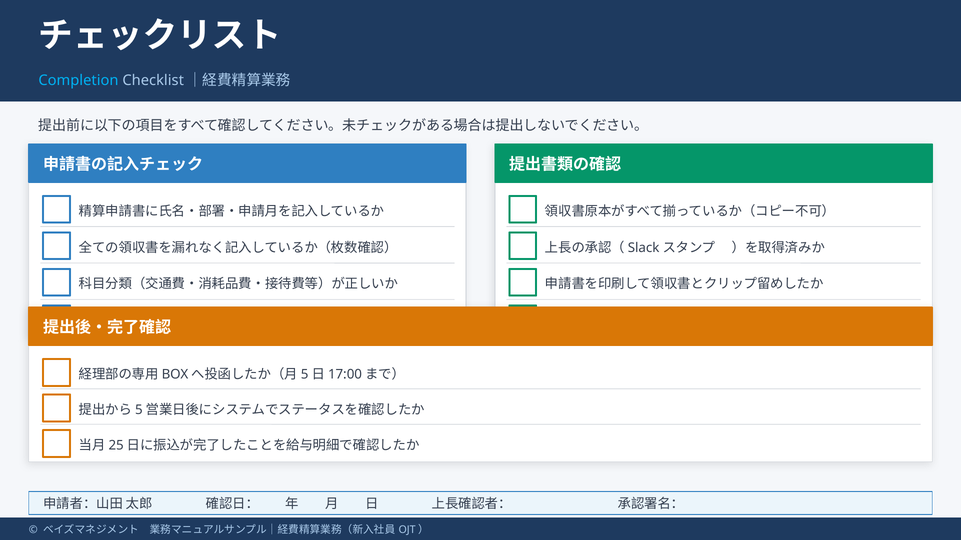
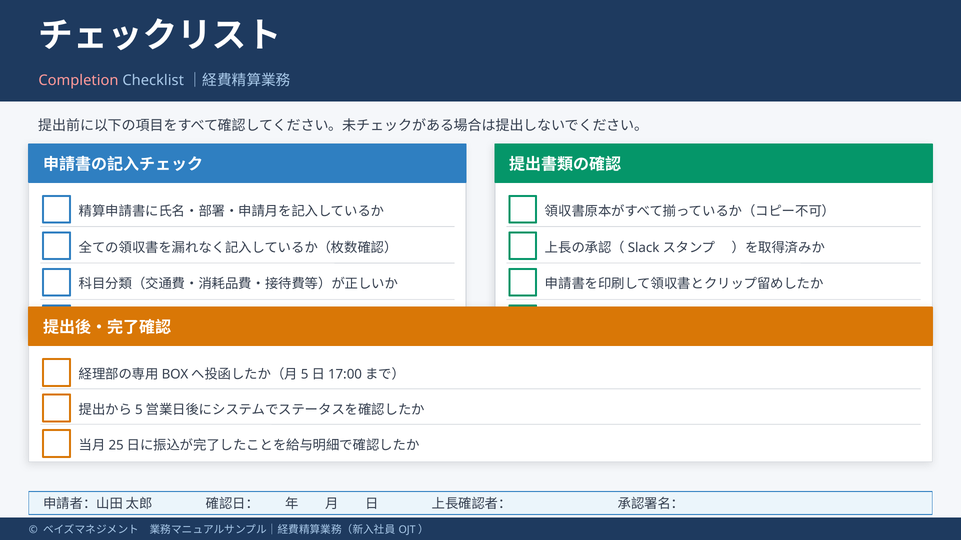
Completion colour: light blue -> pink (78, 80)
